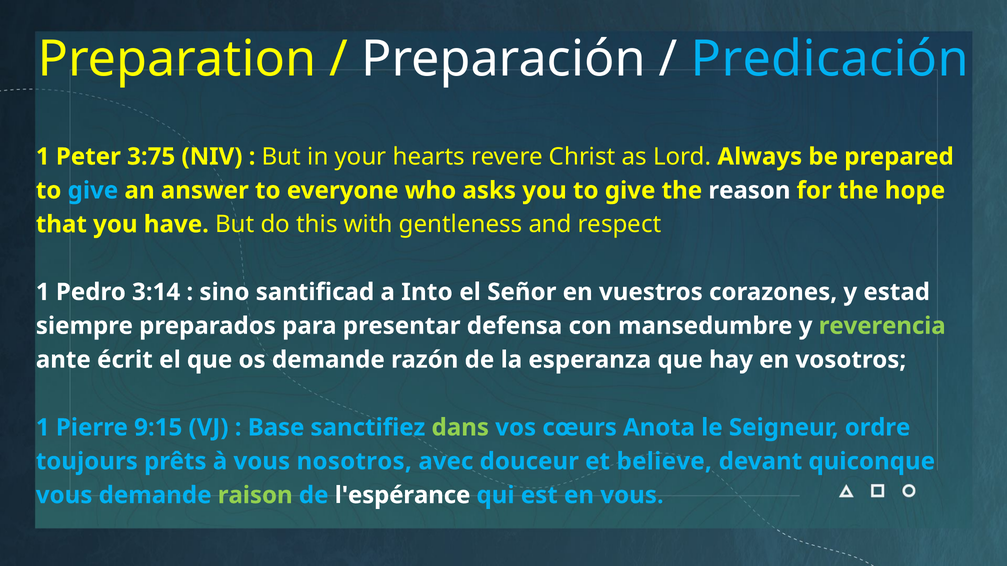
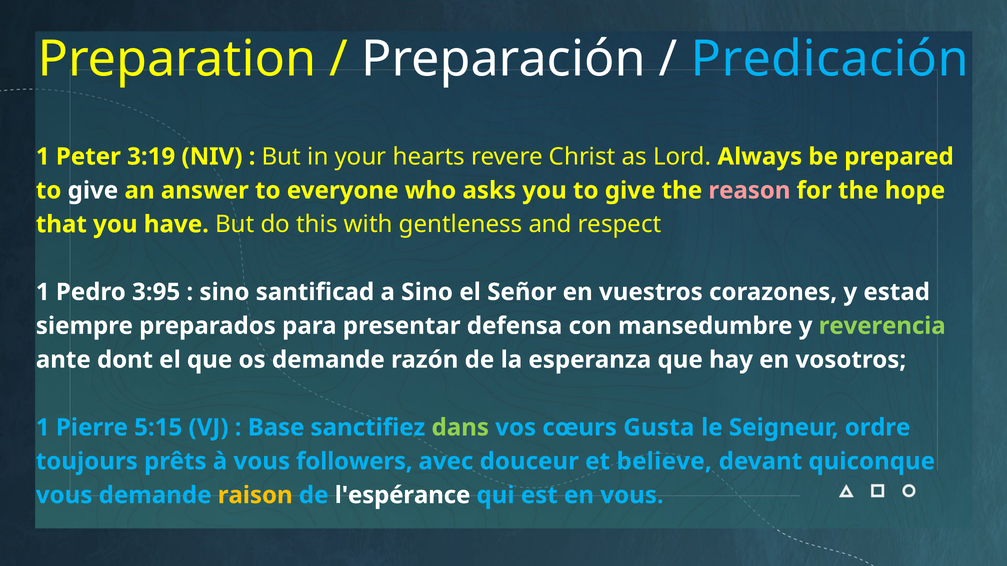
3:75: 3:75 -> 3:19 (151, 157)
give colour: light blue -> white (93, 191)
reason colour: white -> pink (749, 191)
3:14: 3:14 -> 3:95 (156, 292)
a Into: Into -> Sino (427, 292)
écrit: écrit -> dont (125, 360)
9:15: 9:15 -> 5:15 (158, 428)
Anota: Anota -> Gusta (659, 428)
nosotros: nosotros -> followers (354, 462)
raison colour: light green -> yellow (255, 496)
